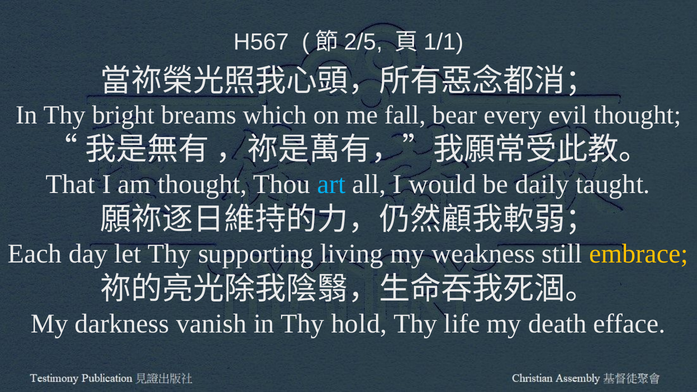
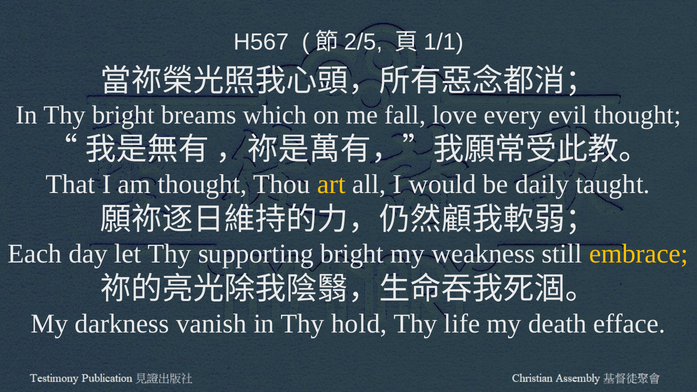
bear: bear -> love (455, 115)
art colour: light blue -> yellow (331, 184)
supporting living: living -> bright (352, 254)
